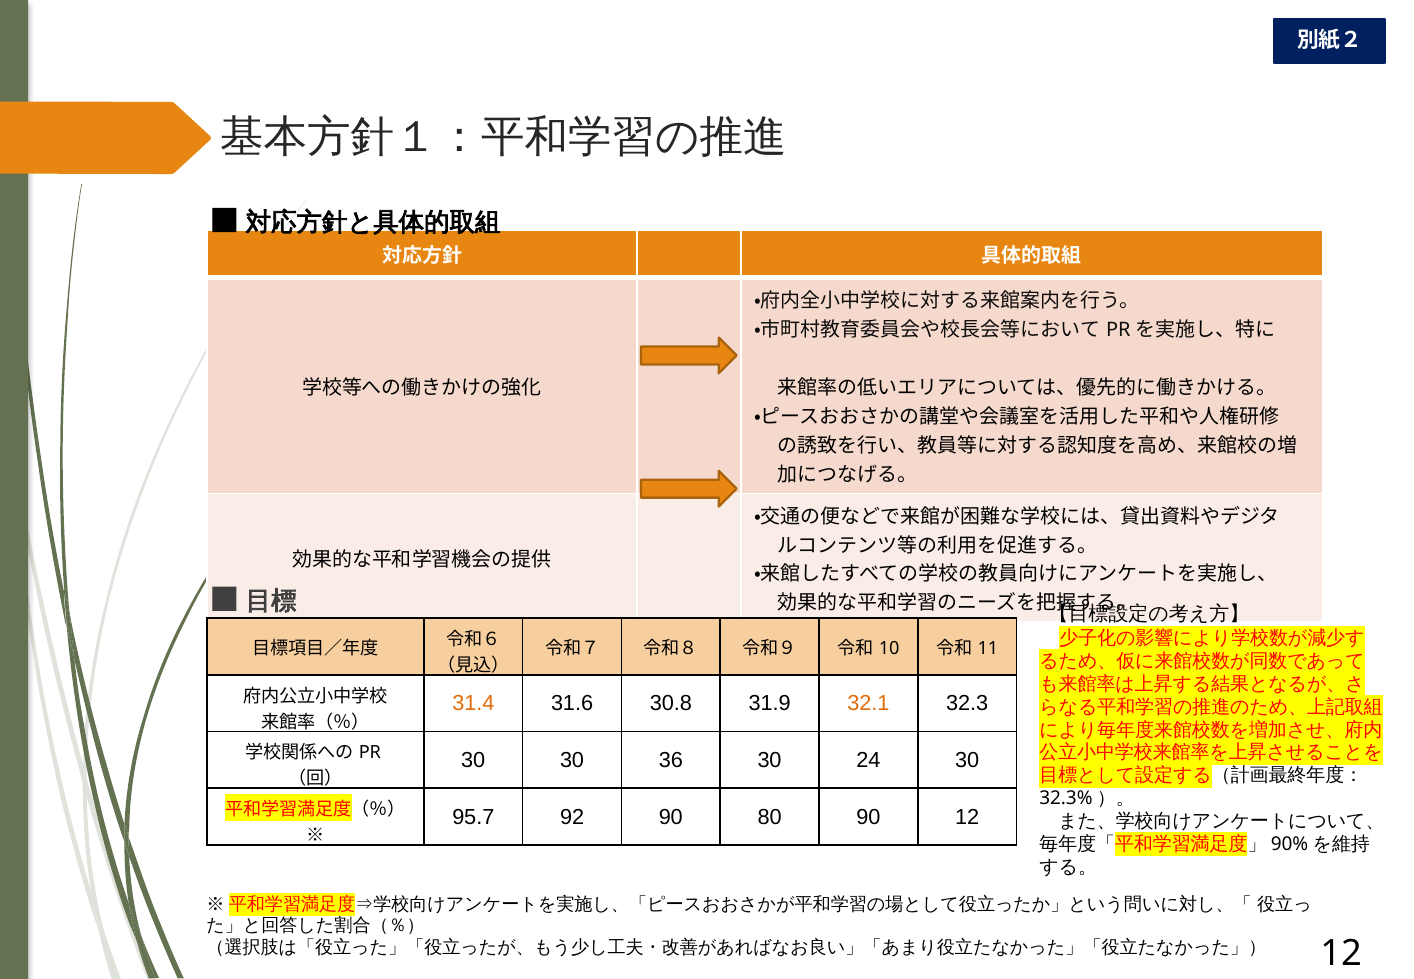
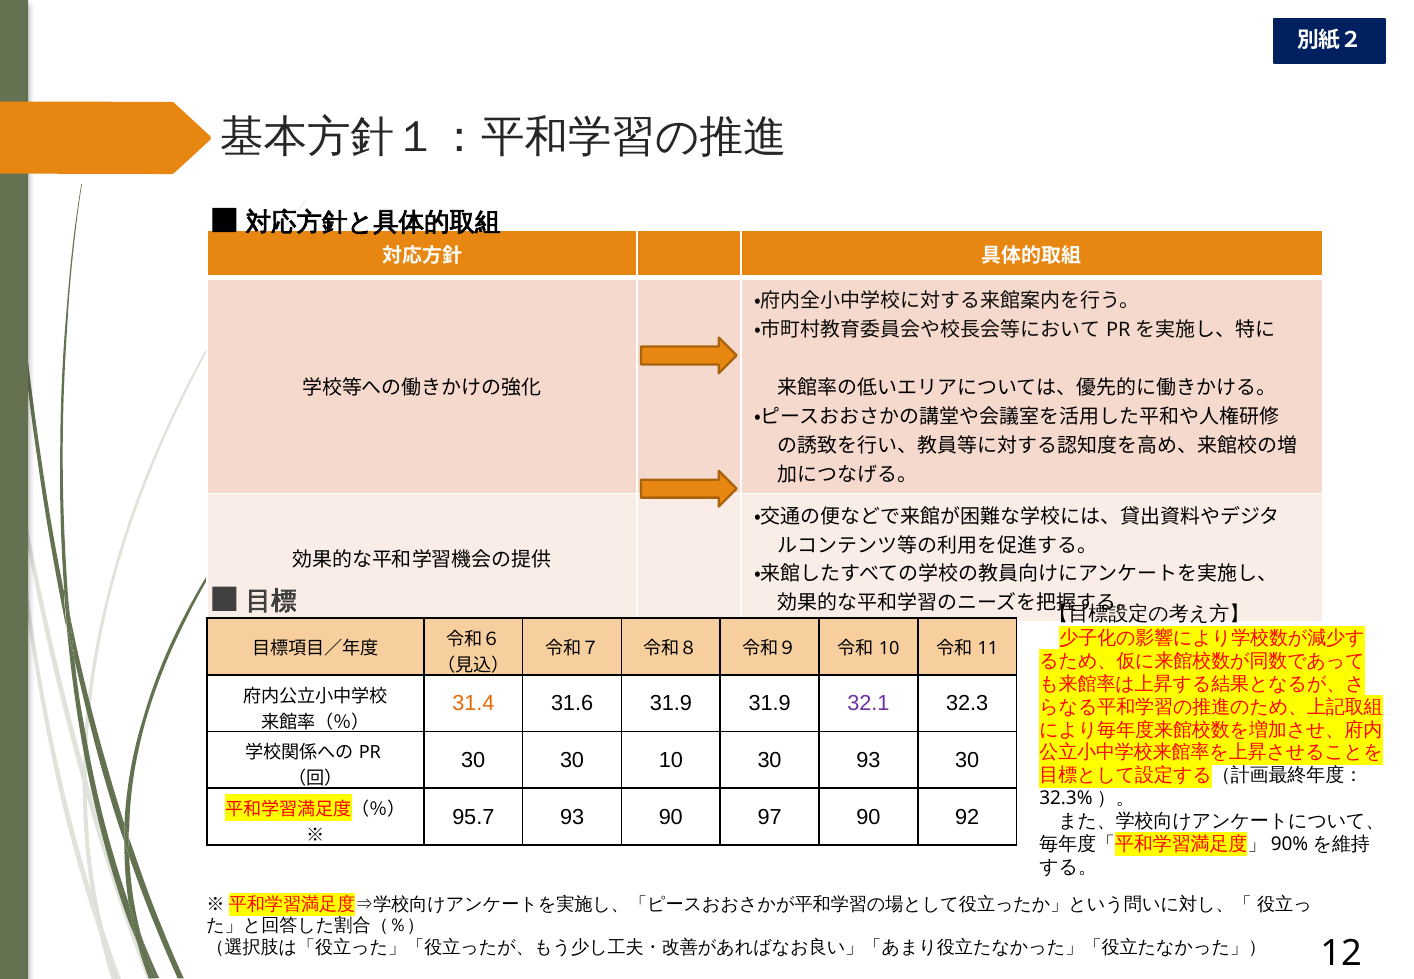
31.6 30.8: 30.8 -> 31.9 (671, 703)
32.1 colour: orange -> purple (868, 703)
30 36: 36 -> 10 (671, 760)
30 24: 24 -> 93 (868, 760)
95.7 92: 92 -> 93 (572, 817)
80: 80 -> 97 (770, 817)
90 12: 12 -> 92 (967, 817)
